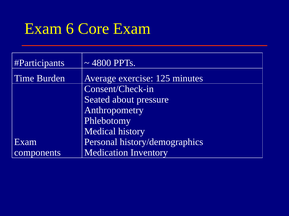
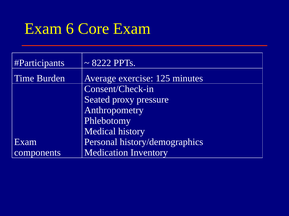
4800: 4800 -> 8222 (101, 63)
about: about -> proxy (123, 100)
